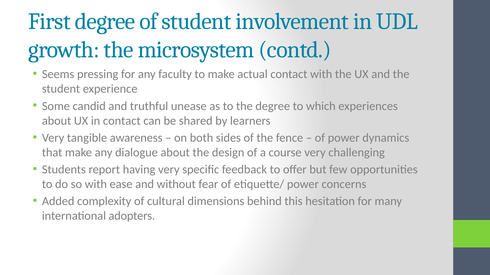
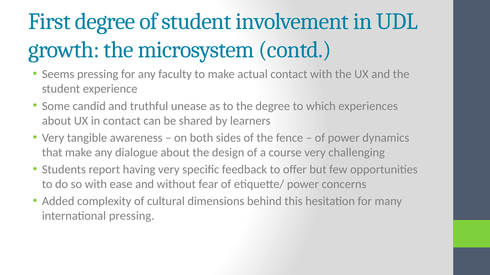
international adopters: adopters -> pressing (132, 216)
